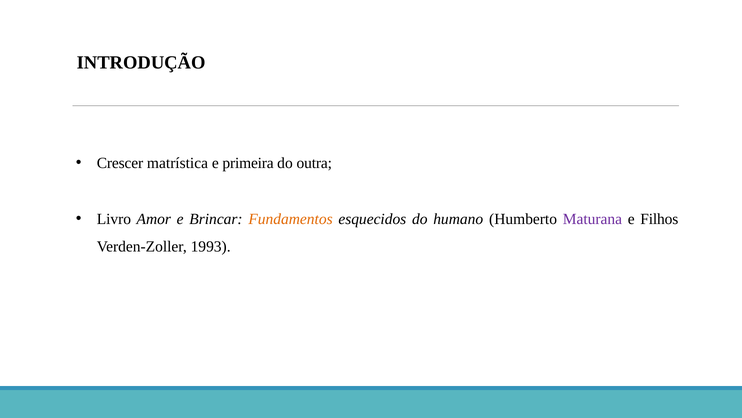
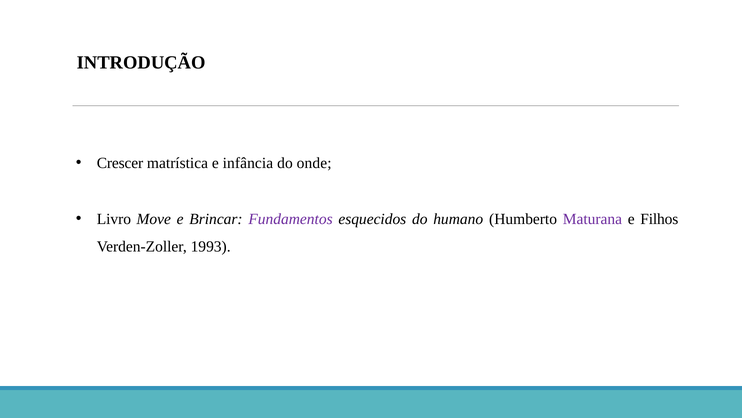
primeira: primeira -> infância (248, 163)
outra: outra -> onde (314, 163)
Amor: Amor -> Move (154, 219)
Fundamentos colour: orange -> purple (291, 219)
